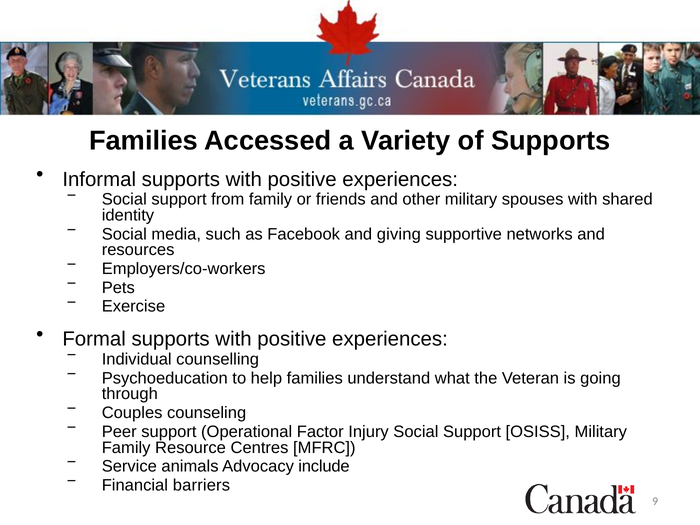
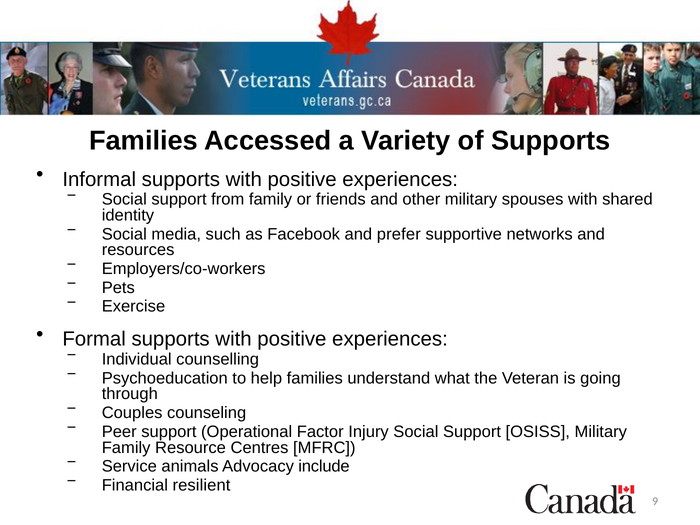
giving: giving -> prefer (399, 234)
barriers: barriers -> resilient (201, 485)
